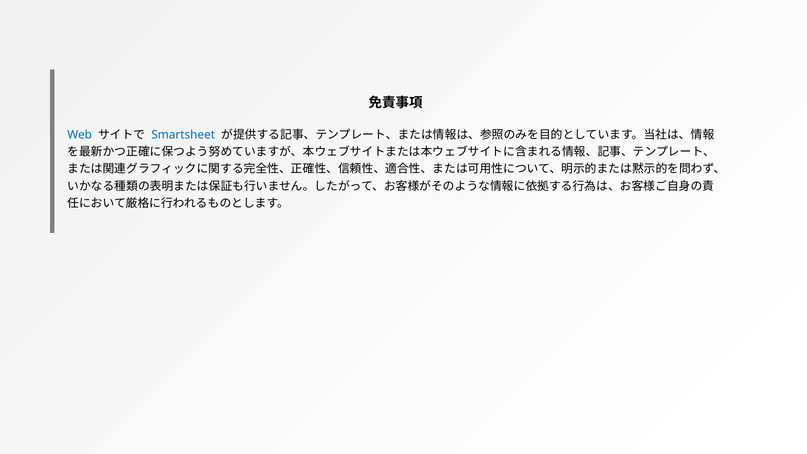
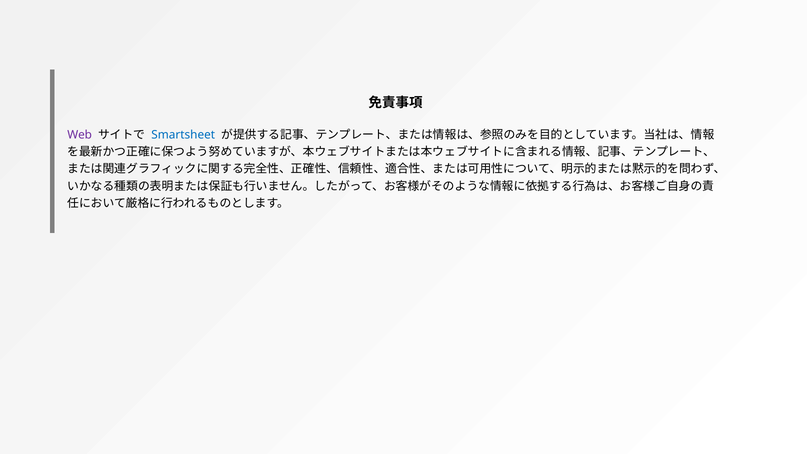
Web colour: blue -> purple (80, 135)
